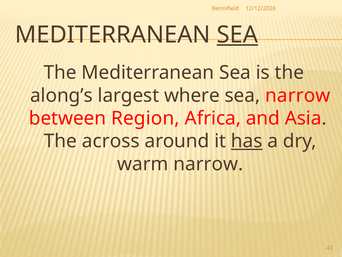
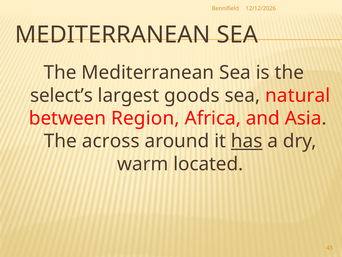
SEA underline: present -> none (237, 35)
along’s: along’s -> select’s (61, 95)
where: where -> goods (192, 95)
sea narrow: narrow -> natural (298, 95)
warm narrow: narrow -> located (208, 164)
